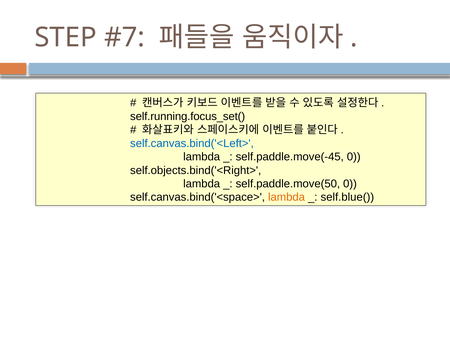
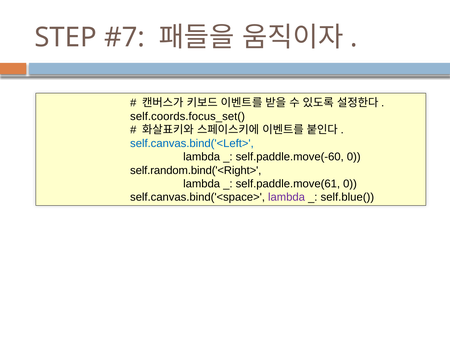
self.running.focus_set(: self.running.focus_set( -> self.coords.focus_set( (188, 117)
self.paddle.move(-45: self.paddle.move(-45 -> self.paddle.move(-60 (290, 157)
self.objects.bind('<Right>: self.objects.bind('<Right> -> self.random.bind('<Right> (196, 171)
self.paddle.move(50: self.paddle.move(50 -> self.paddle.move(61 (288, 184)
lambda colour: orange -> purple (287, 198)
